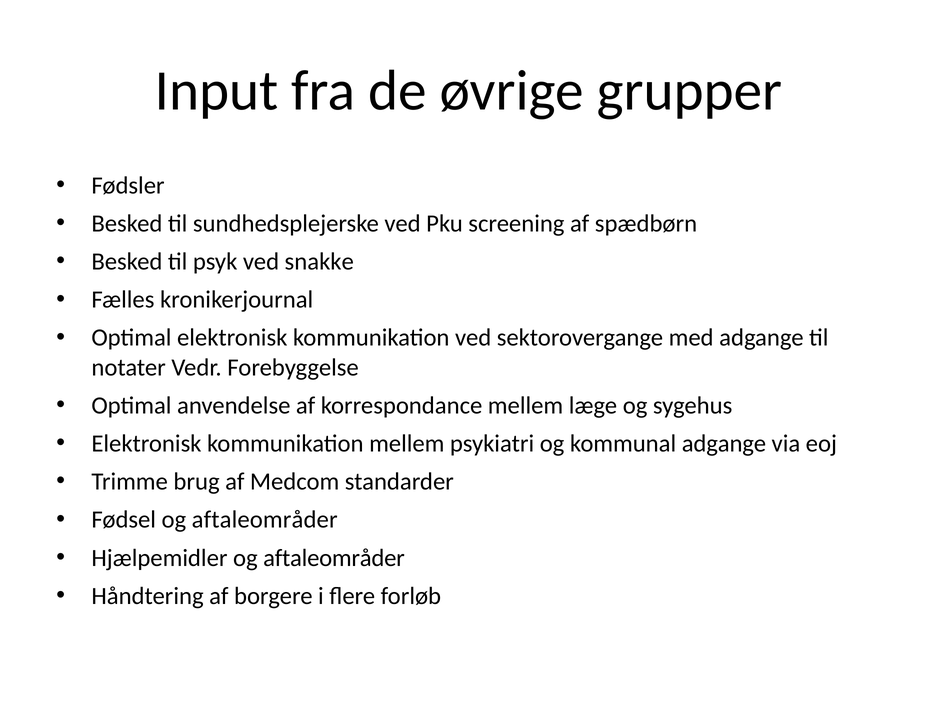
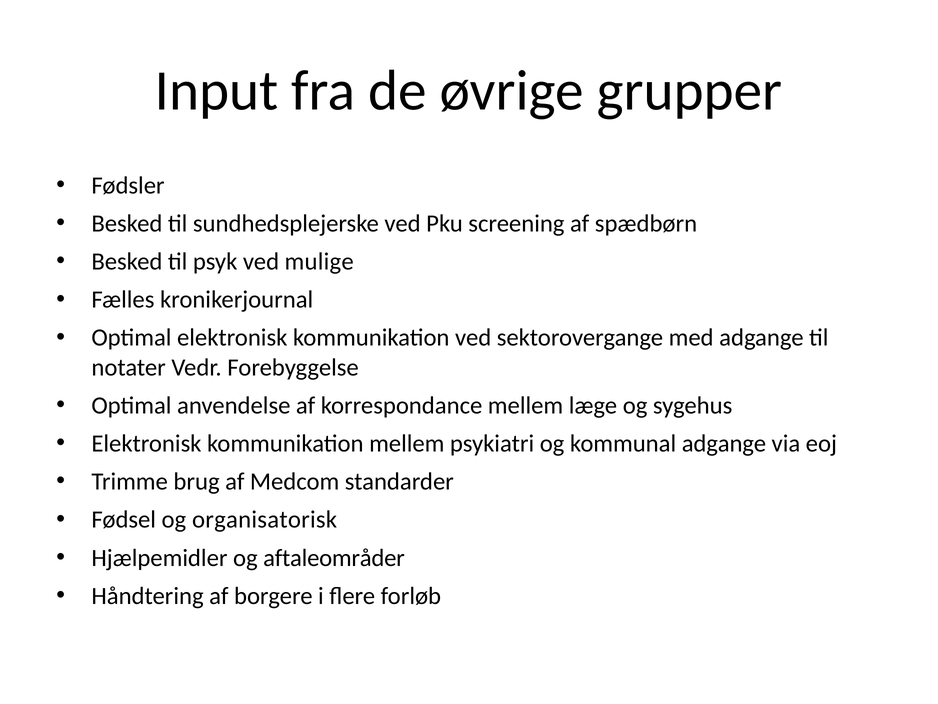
snakke: snakke -> mulige (319, 261)
Fødsel og aftaleområder: aftaleområder -> organisatorisk (265, 519)
